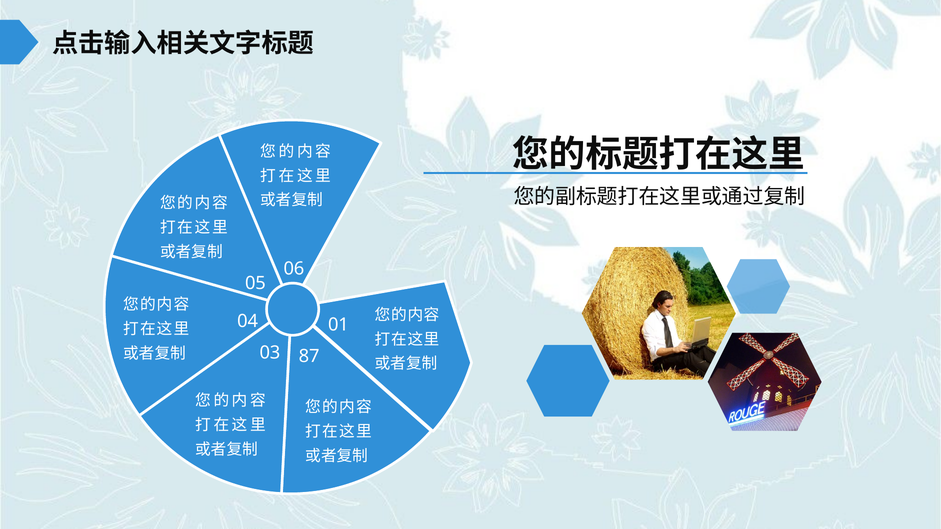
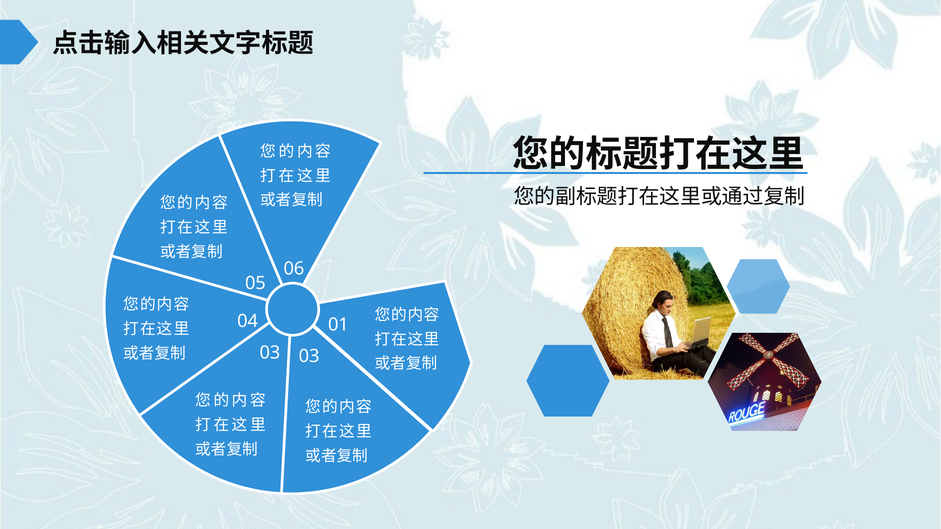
03 87: 87 -> 03 (309, 356)
